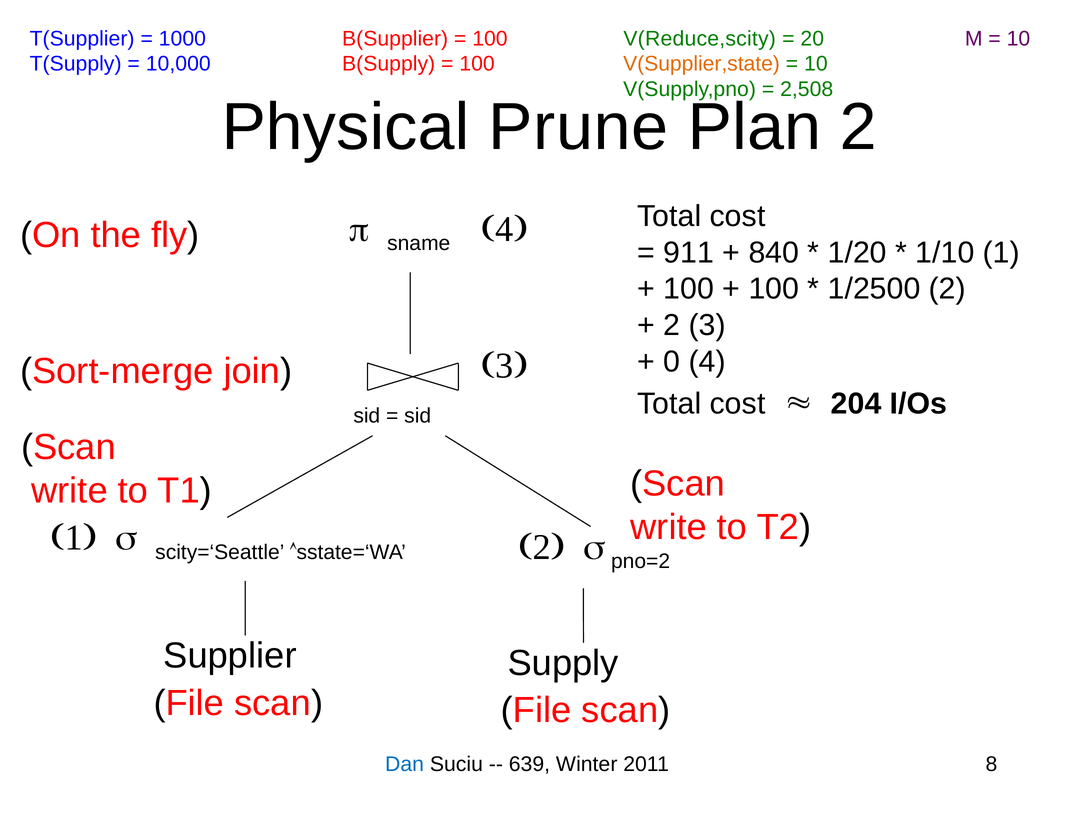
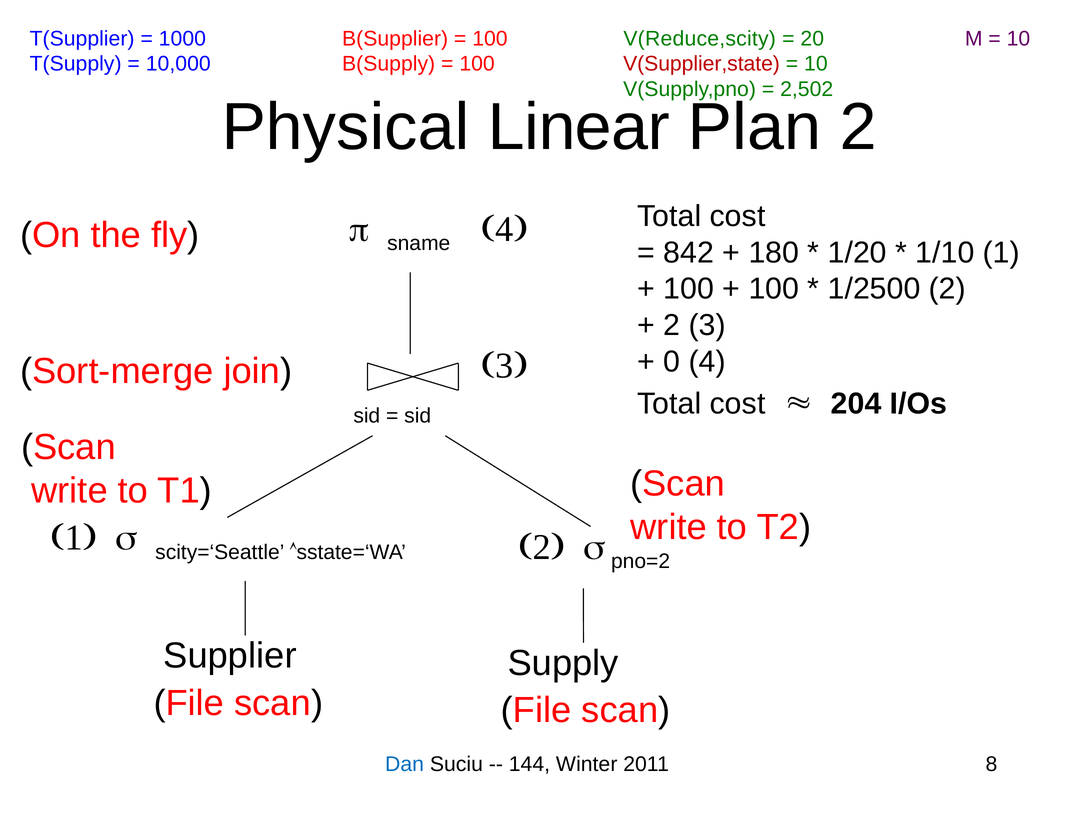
V(Supplier,state colour: orange -> red (702, 64)
2,508: 2,508 -> 2,502 (807, 89)
Prune: Prune -> Linear (579, 127)
911: 911 -> 842 (689, 253)
840: 840 -> 180 (774, 253)
639: 639 -> 144 (529, 765)
